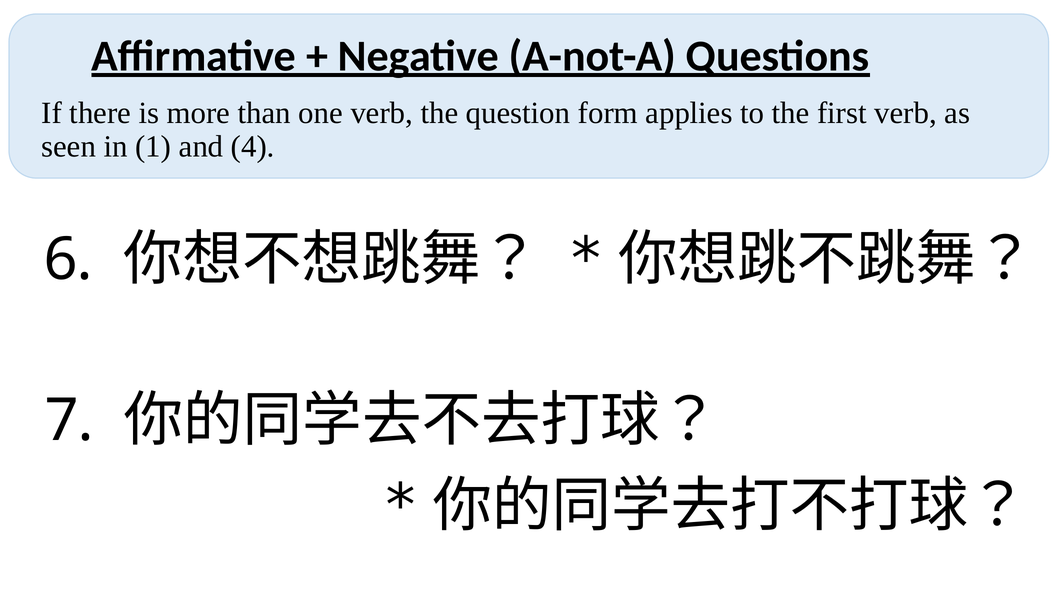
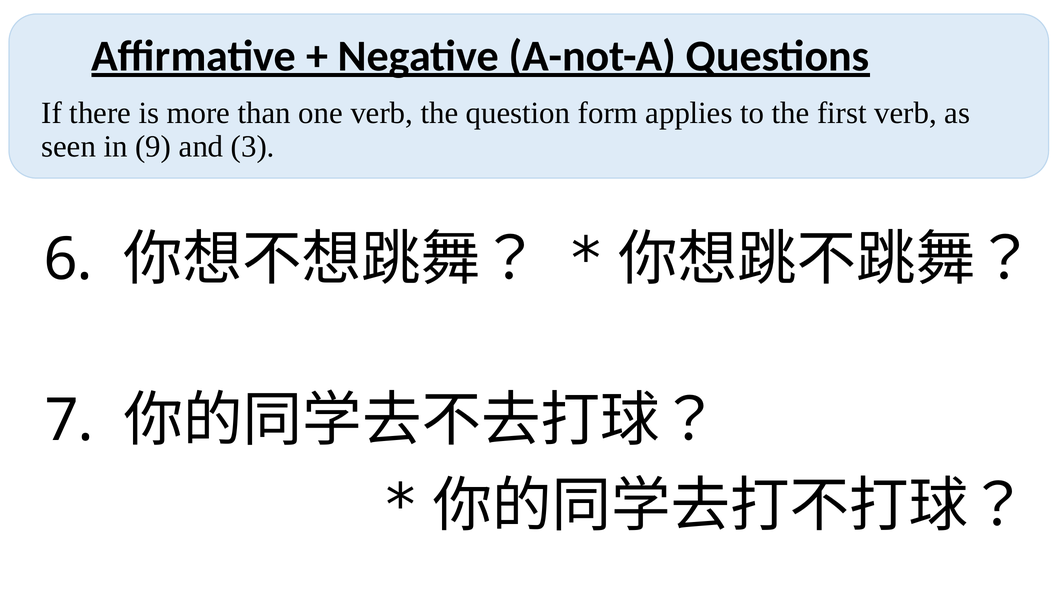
1: 1 -> 9 (153, 146)
4: 4 -> 3 (253, 146)
